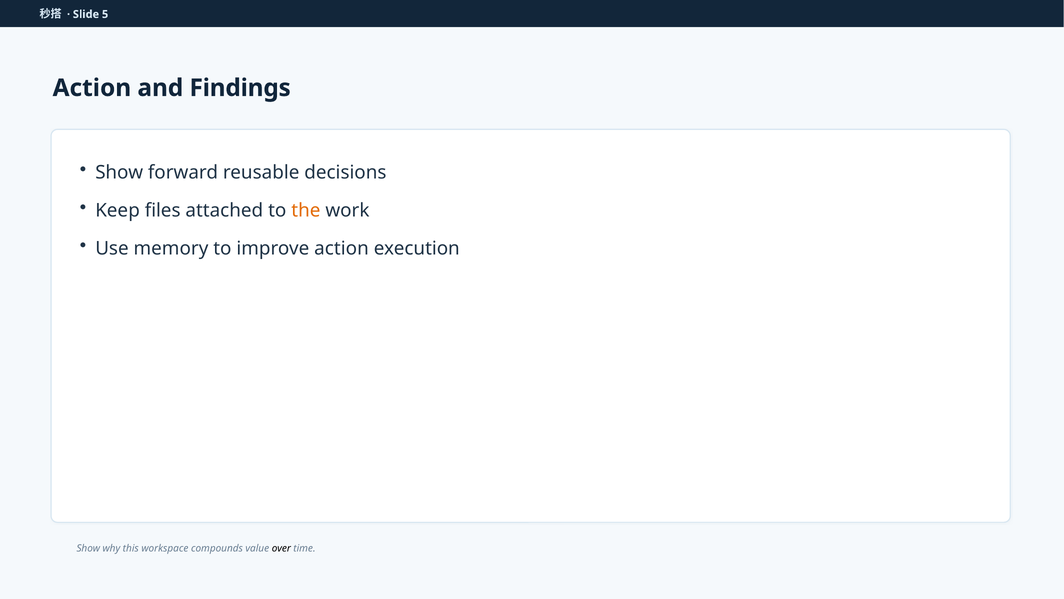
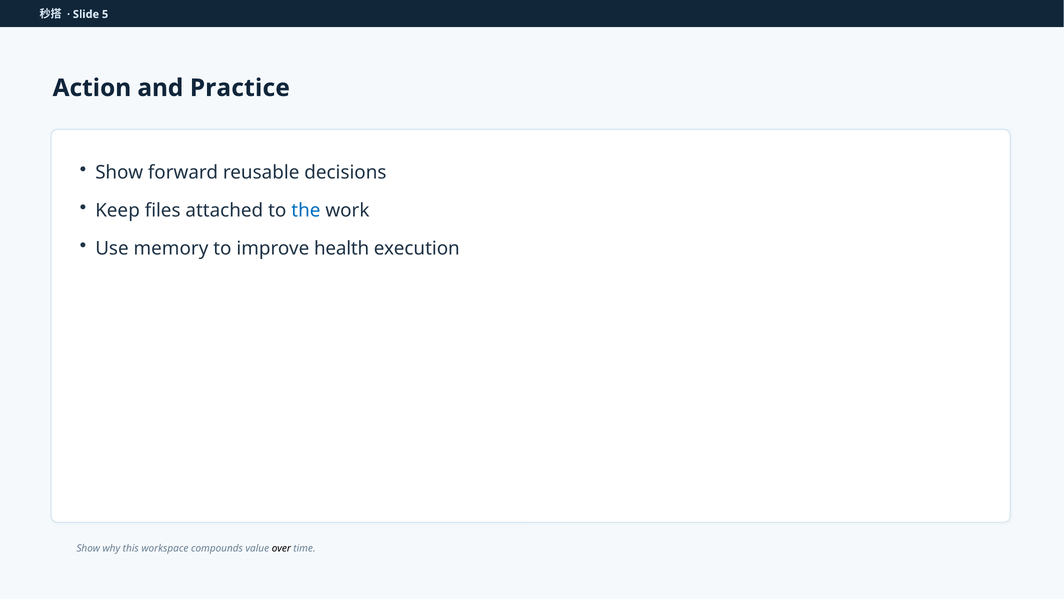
Findings: Findings -> Practice (240, 88)
the colour: orange -> blue (306, 210)
improve action: action -> health (342, 248)
